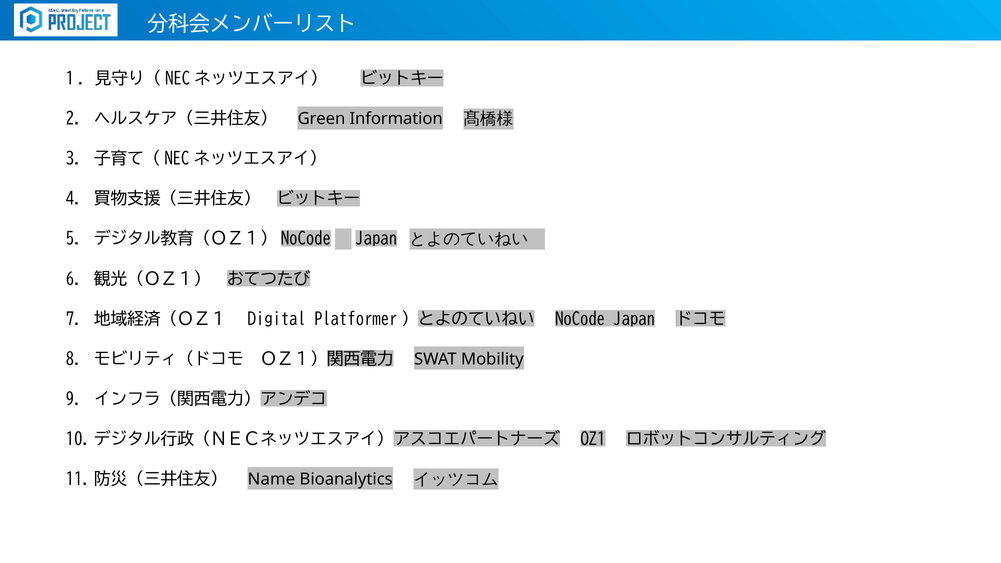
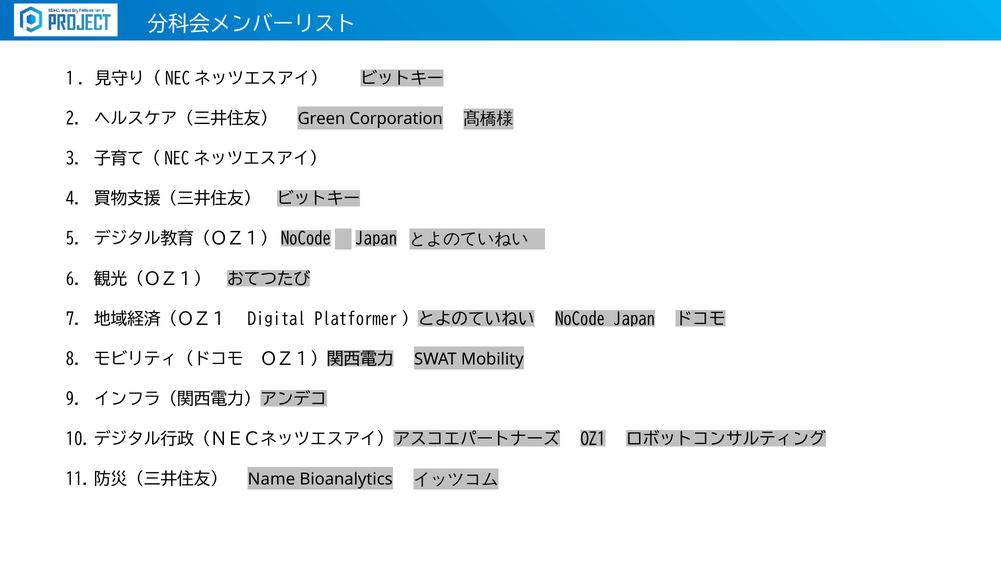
Information: Information -> Corporation (396, 119)
